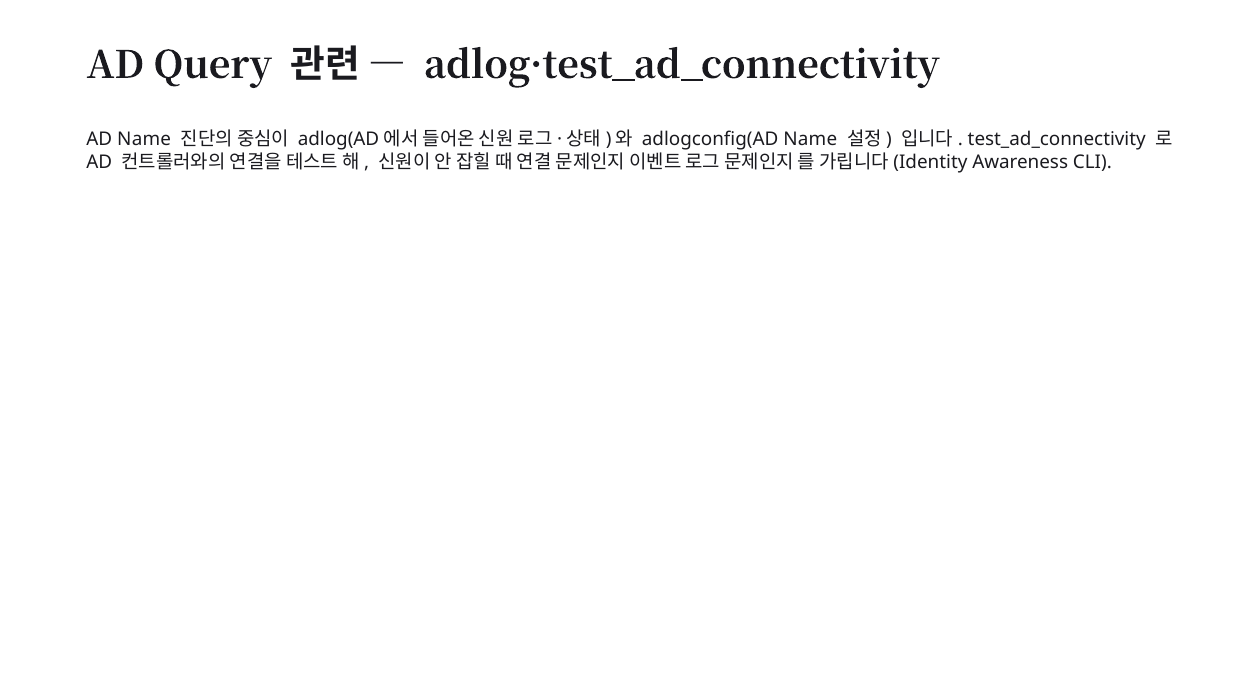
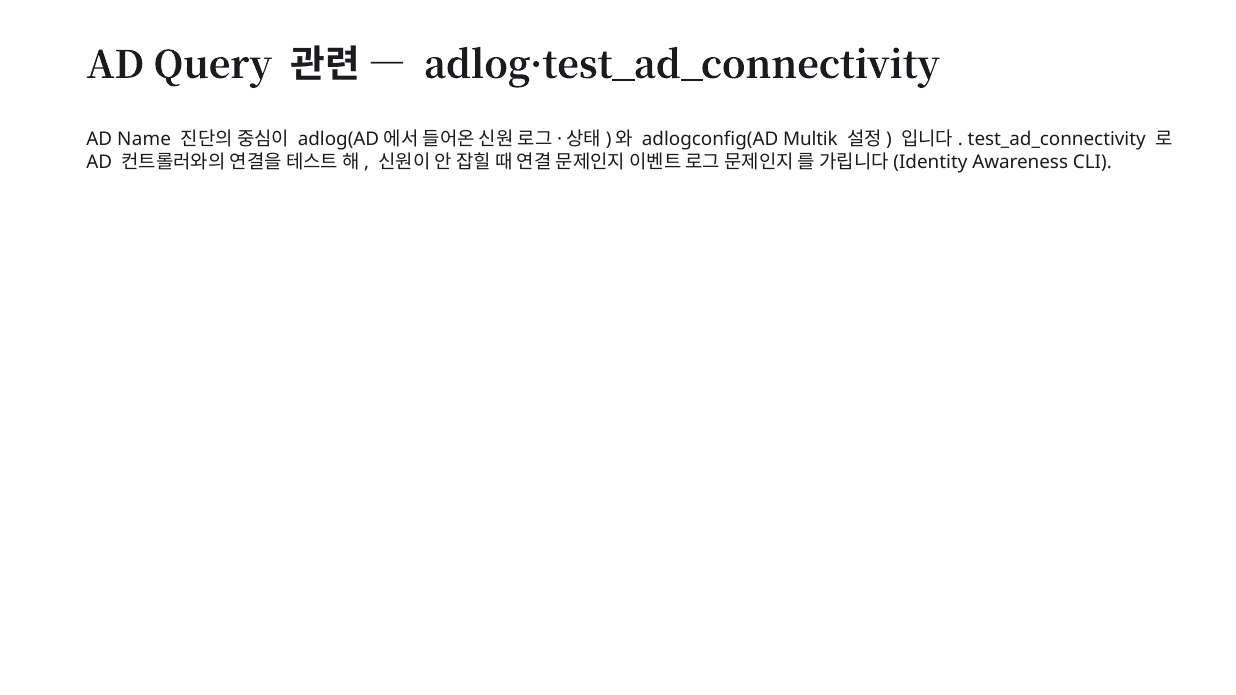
adlogconfig(AD Name: Name -> Multik (810, 139)
